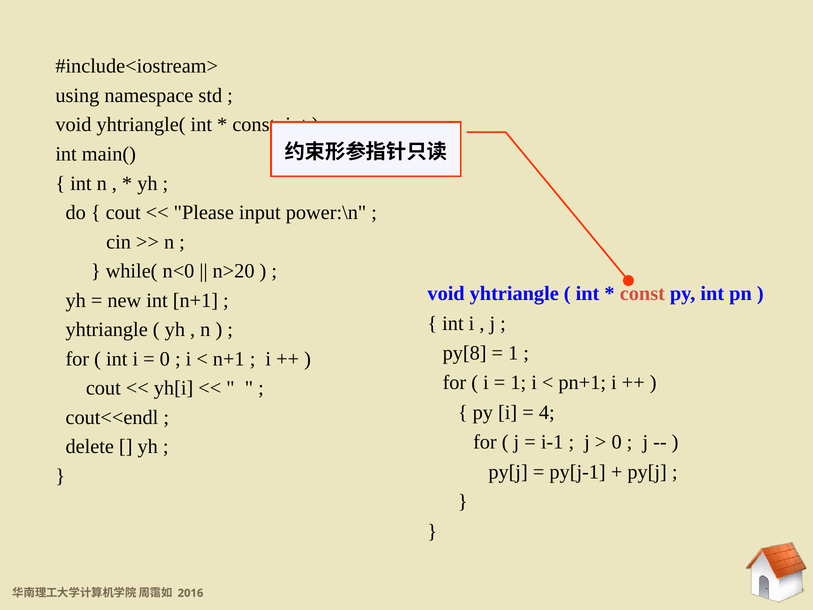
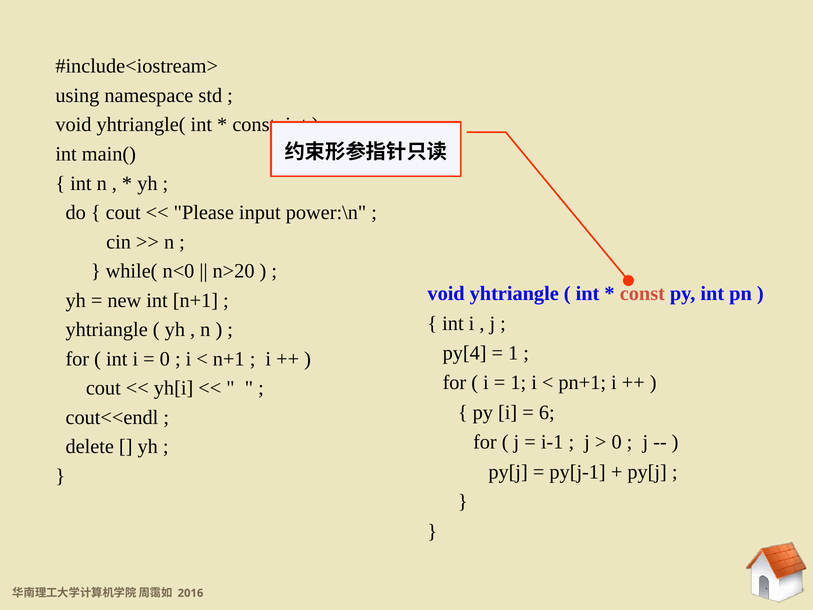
py[8: py[8 -> py[4 (465, 353)
4: 4 -> 6 (547, 412)
